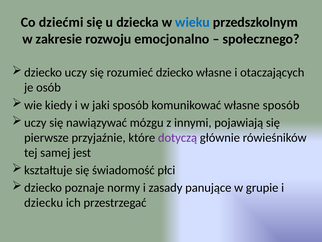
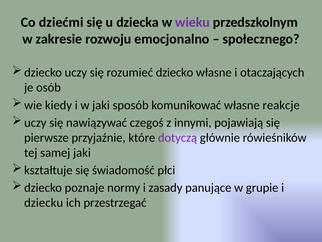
wieku colour: blue -> purple (193, 22)
własne sposób: sposób -> reakcje (281, 105)
mózgu: mózgu -> czegoś (147, 122)
samej jest: jest -> jaki (82, 152)
